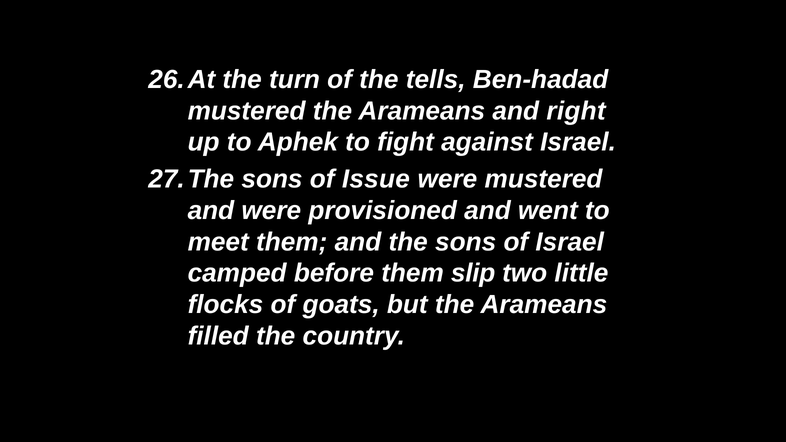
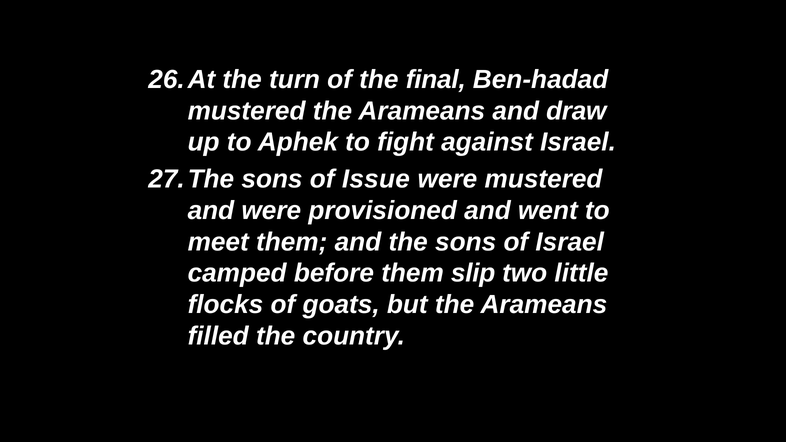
tells: tells -> final (436, 79)
right: right -> draw (576, 111)
